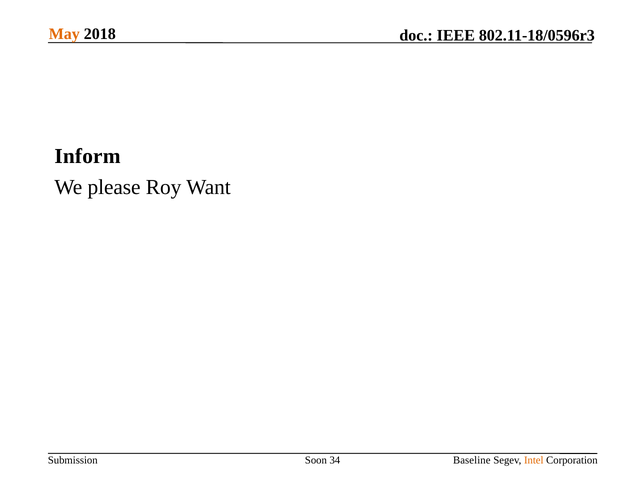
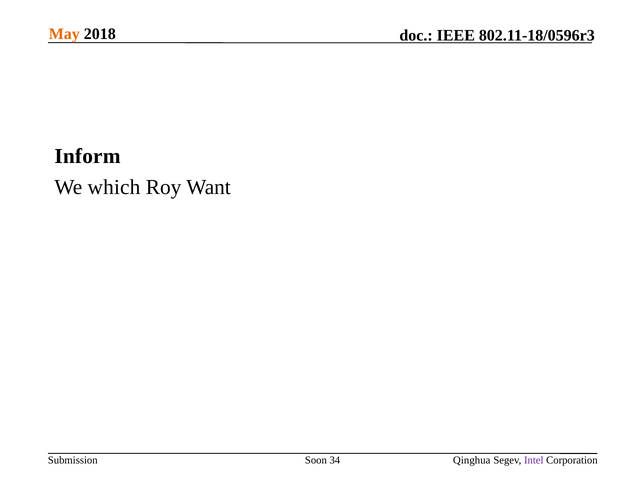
please: please -> which (114, 187)
Baseline: Baseline -> Qinghua (472, 460)
Intel colour: orange -> purple (534, 460)
